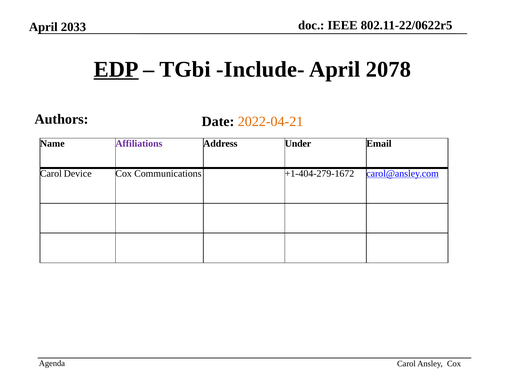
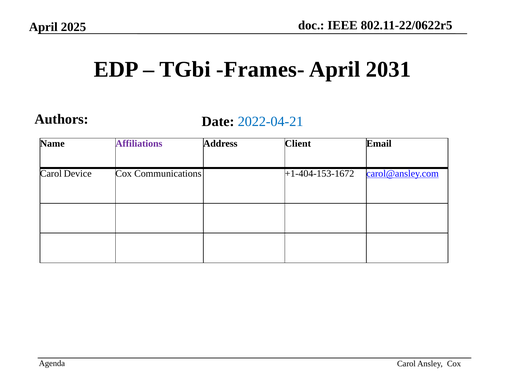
2033: 2033 -> 2025 (73, 27)
EDP underline: present -> none (116, 69)
Include-: Include- -> Frames- (260, 69)
2078: 2078 -> 2031 (388, 69)
2022-04-21 colour: orange -> blue (271, 121)
Under: Under -> Client (298, 144)
+1-404-279-1672: +1-404-279-1672 -> +1-404-153-1672 (320, 173)
